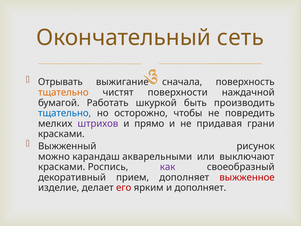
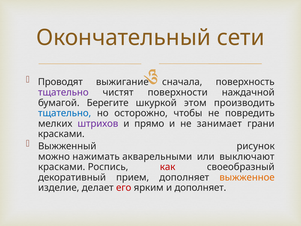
сеть: сеть -> сети (241, 38)
Отрывать: Отрывать -> Проводят (60, 82)
тщательно colour: orange -> purple (63, 92)
Работать: Работать -> Берегите (108, 103)
быть: быть -> этом (195, 103)
придавая: придавая -> занимает (219, 123)
карандаш: карандаш -> нажимать (96, 156)
как colour: purple -> red (168, 167)
выжженное colour: red -> orange (247, 177)
